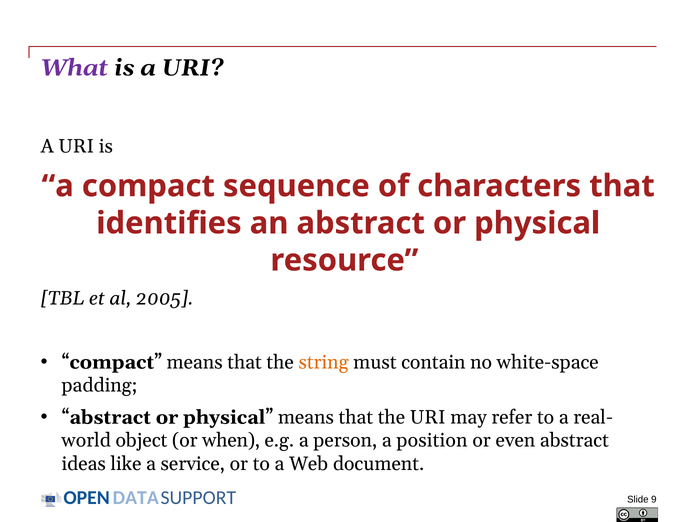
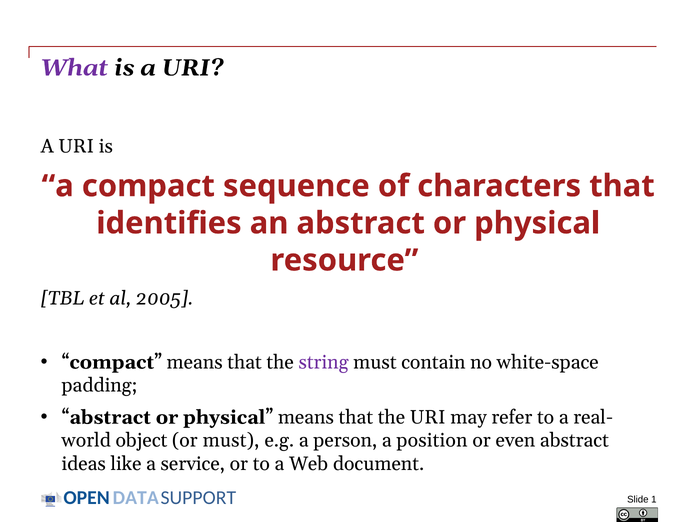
string colour: orange -> purple (324, 363)
or when: when -> must (231, 441)
9: 9 -> 1 (654, 500)
